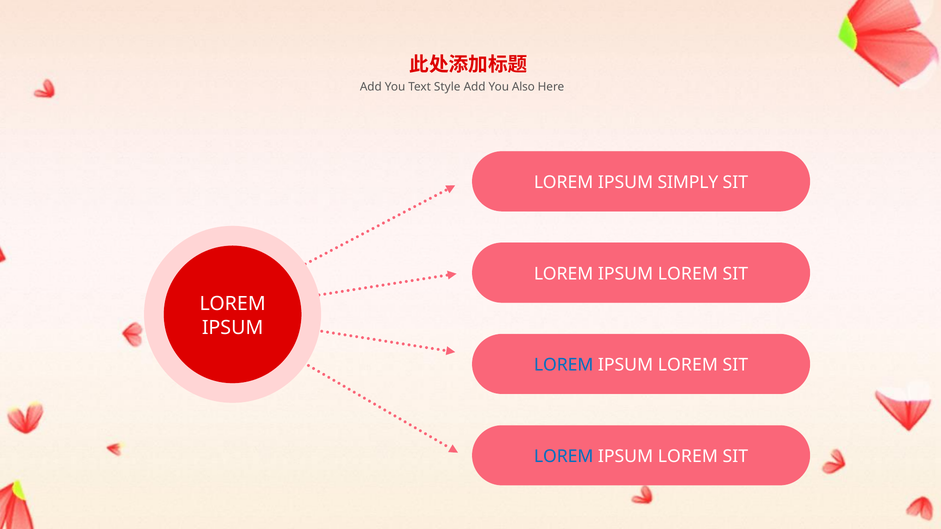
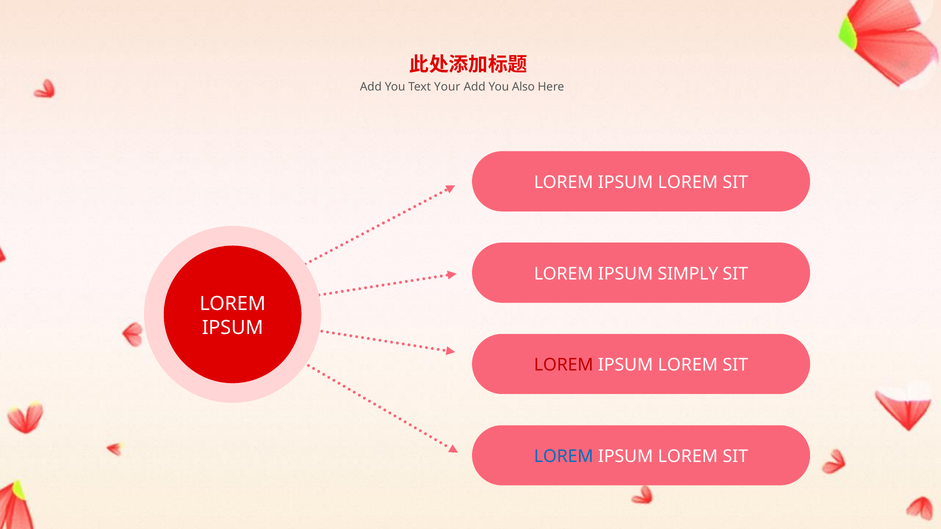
Style: Style -> Your (447, 87)
SIMPLY: SIMPLY -> LOREM (688, 183)
LOREM: LOREM -> SIMPLY (688, 274)
LOREM colour: blue -> red (564, 365)
